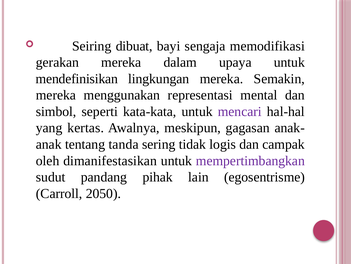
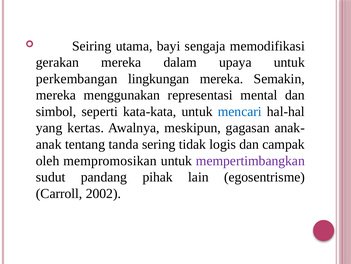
dibuat: dibuat -> utama (134, 46)
mendefinisikan: mendefinisikan -> perkembangan (77, 79)
mencari colour: purple -> blue (240, 111)
dimanifestasikan: dimanifestasikan -> mempromosikan (110, 160)
2050: 2050 -> 2002 (103, 193)
